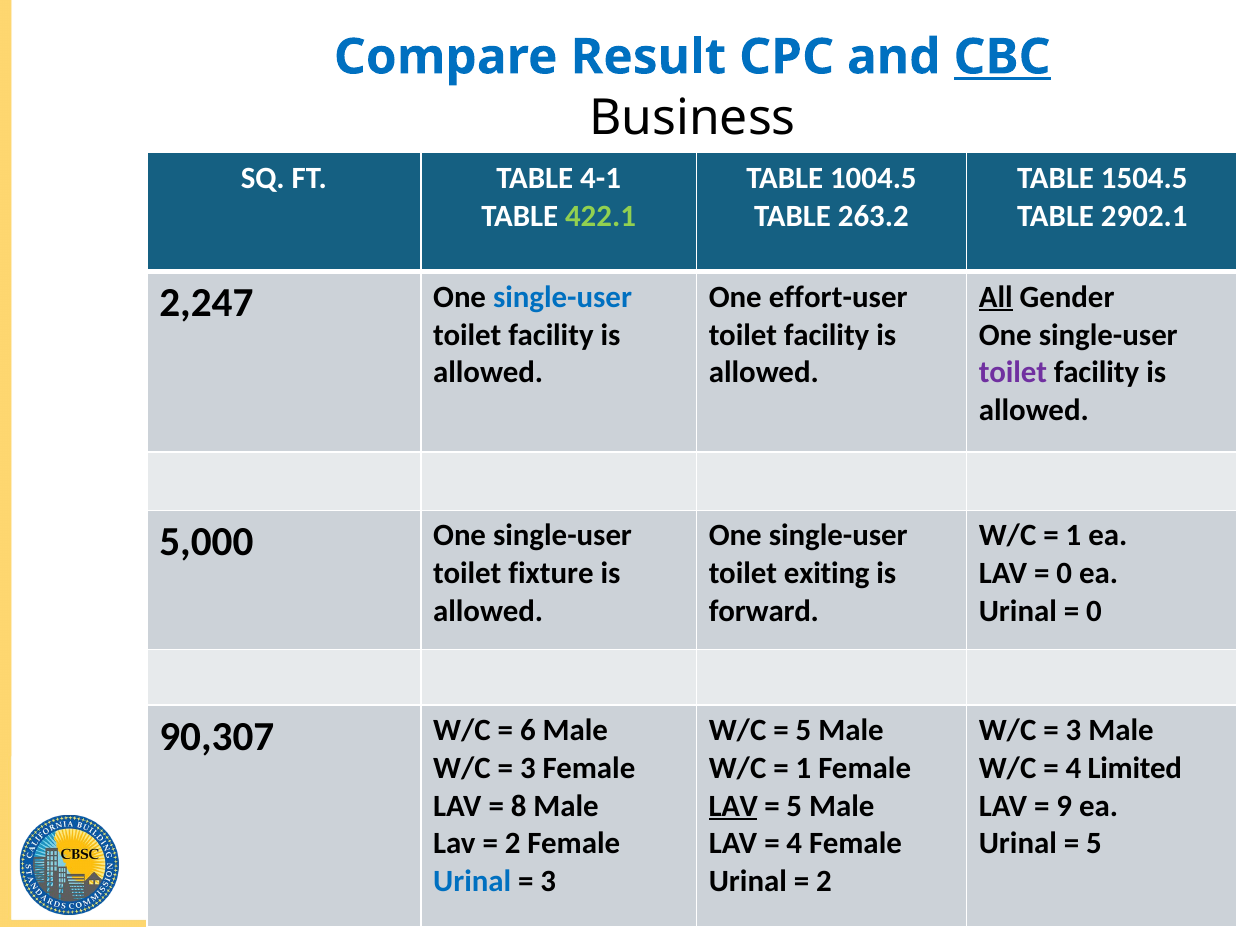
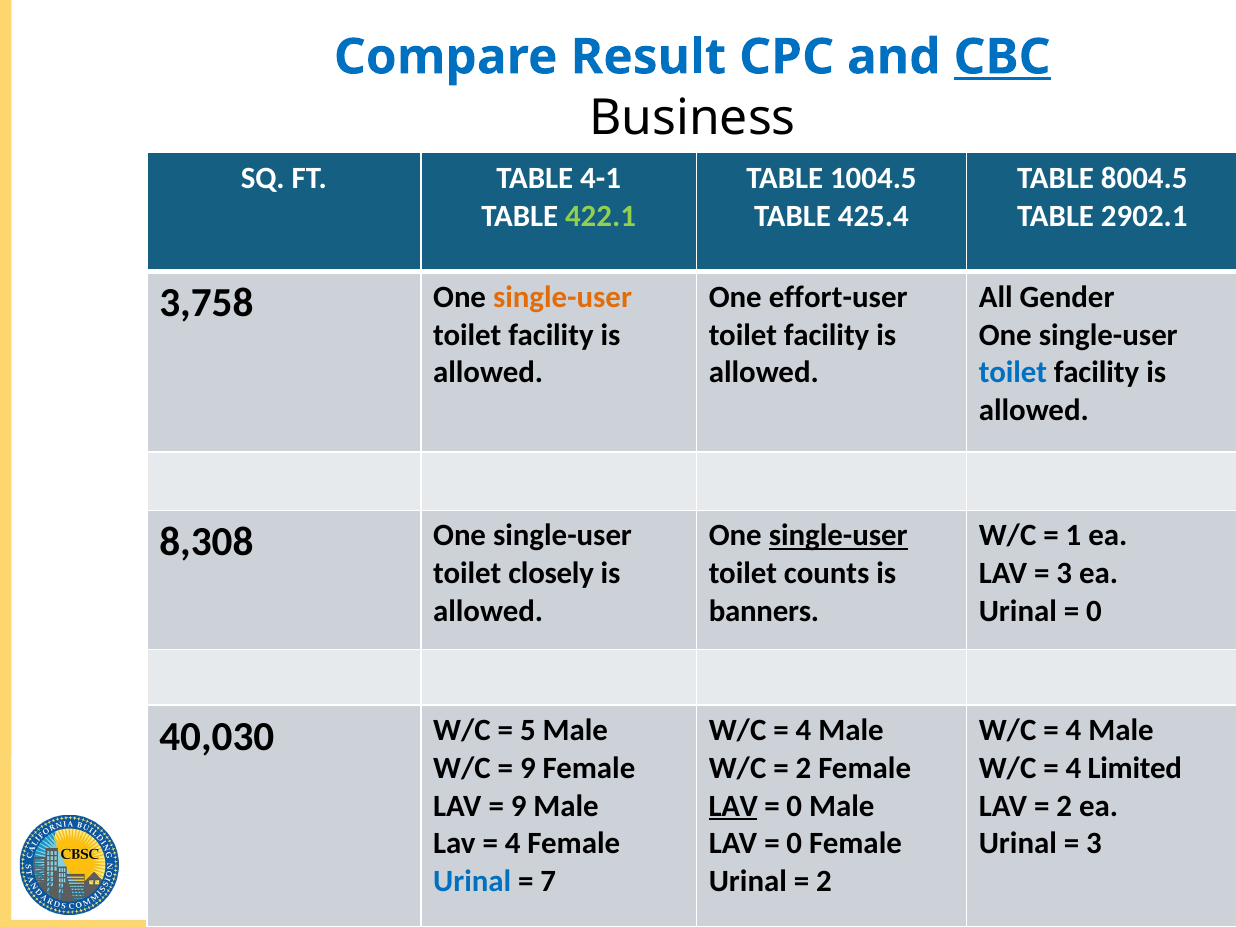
1504.5: 1504.5 -> 8004.5 (1144, 178)
263.2: 263.2 -> 425.4 (873, 216)
All underline: present -> none (996, 297)
2,247: 2,247 -> 3,758 (206, 303)
single-user colour: blue -> orange (563, 297)
toilet colour: purple -> blue (1013, 373)
single-user underline: none -> present (838, 536)
5,000: 5,000 -> 8,308 (206, 542)
fixture: fixture -> closely (551, 573)
exiting: exiting -> counts (827, 573)
0: 0 -> 3 (1064, 573)
forward: forward -> banners (764, 611)
5: 5 -> 4 (804, 730)
3: 3 -> 4 (1074, 730)
90,307: 90,307 -> 40,030 (217, 737)
6: 6 -> 5 (528, 730)
3: 3 -> 9 (528, 768)
1: 1 -> 2 (804, 768)
8: 8 -> 9 (519, 806)
5: 5 -> 0 (794, 806)
9: 9 -> 2 (1064, 806)
2: 2 -> 4 (513, 844)
4: 4 -> 0 (794, 844)
5: 5 -> 3 (1094, 844)
3: 3 -> 7 (548, 881)
